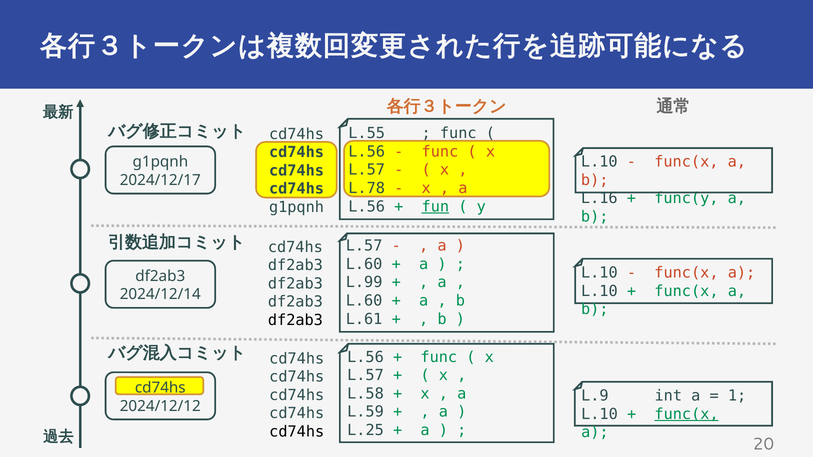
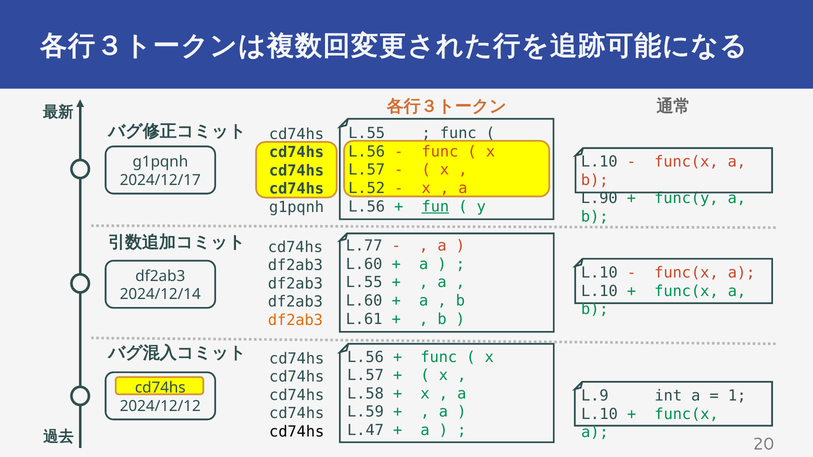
L.78: L.78 -> L.52 (367, 188)
L.16: L.16 -> L.90 (599, 198)
L.57: L.57 -> L.77 (364, 246)
L.99: L.99 -> L.55 (364, 283)
df2ab3 colour: black -> orange (295, 320)
func(x underline: present -> none (687, 414)
L.25: L.25 -> L.47 (366, 430)
